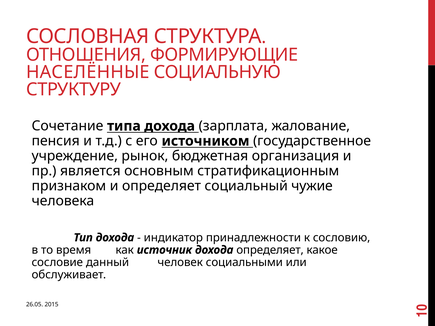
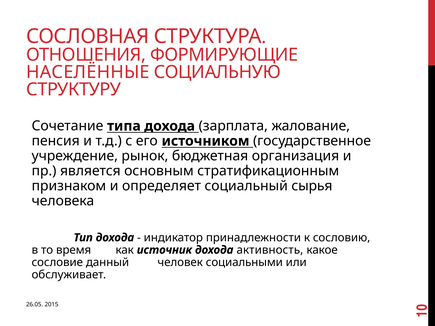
чужие: чужие -> сырья (312, 186)
дохода определяет: определяет -> активность (270, 250)
